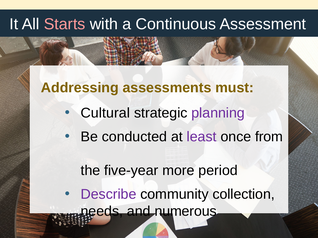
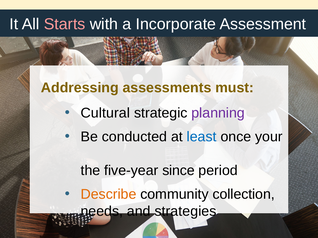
Continuous: Continuous -> Incorporate (176, 24)
least colour: purple -> blue (202, 137)
from: from -> your (269, 137)
more: more -> since (178, 171)
Describe colour: purple -> orange (109, 195)
numerous: numerous -> strategies (186, 212)
